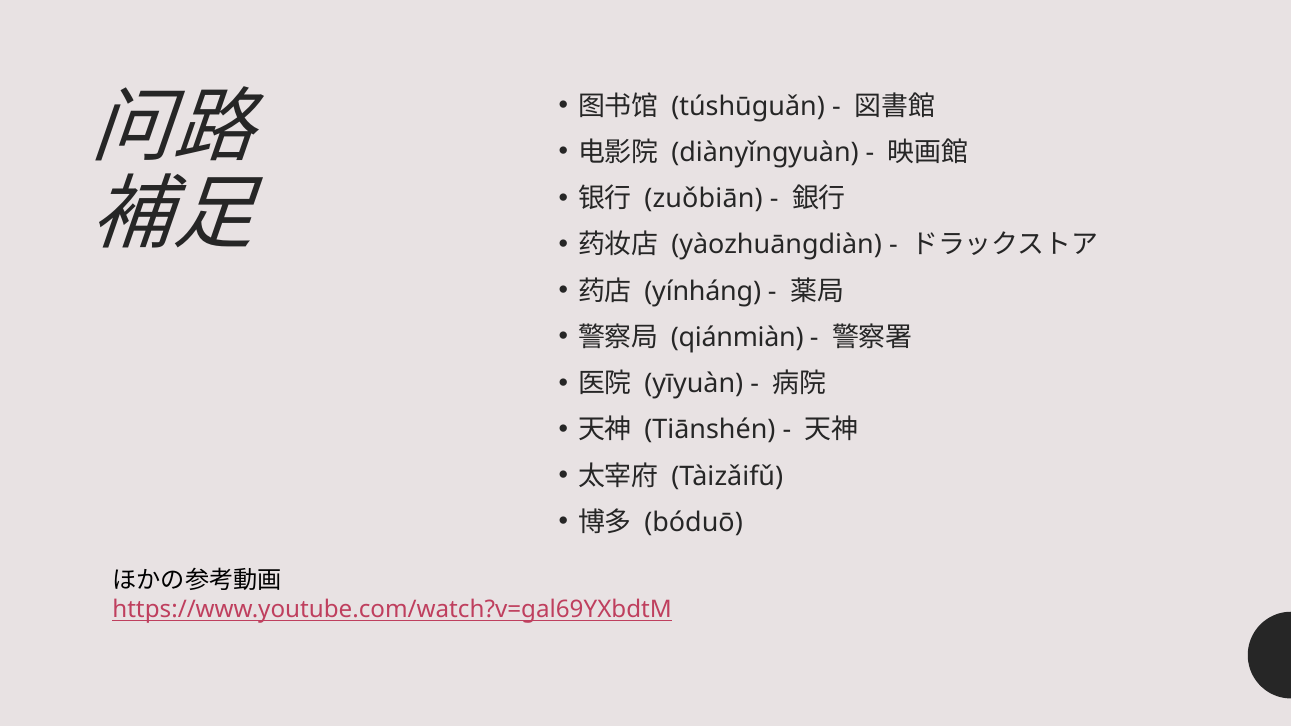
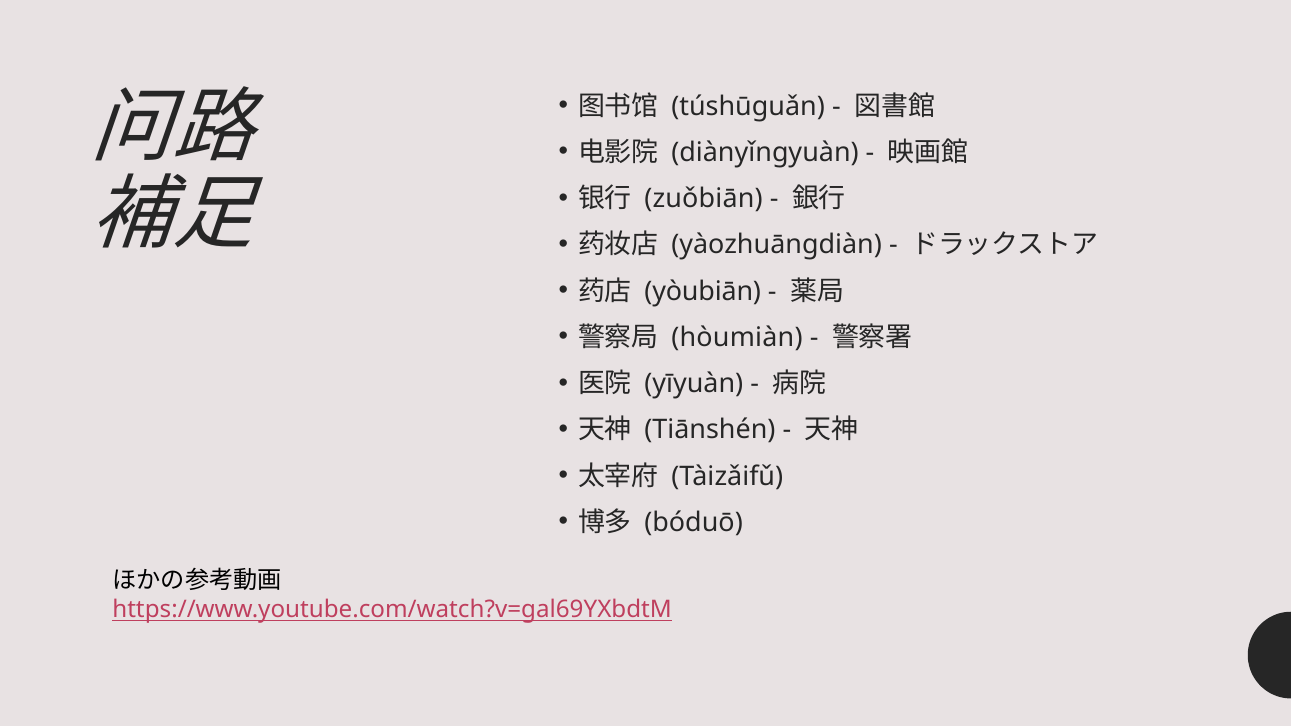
yínháng: yínháng -> yòubiān (703, 291)
qiánmiàn: qiánmiàn -> hòumiàn (737, 338)
